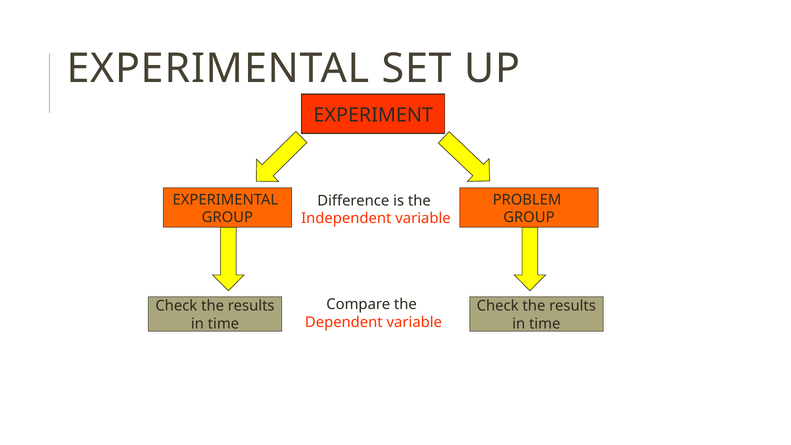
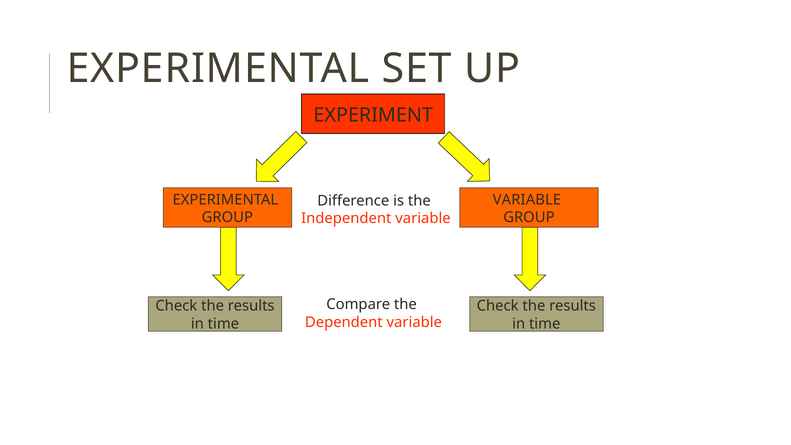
PROBLEM: PROBLEM -> VARIABLE (527, 200)
